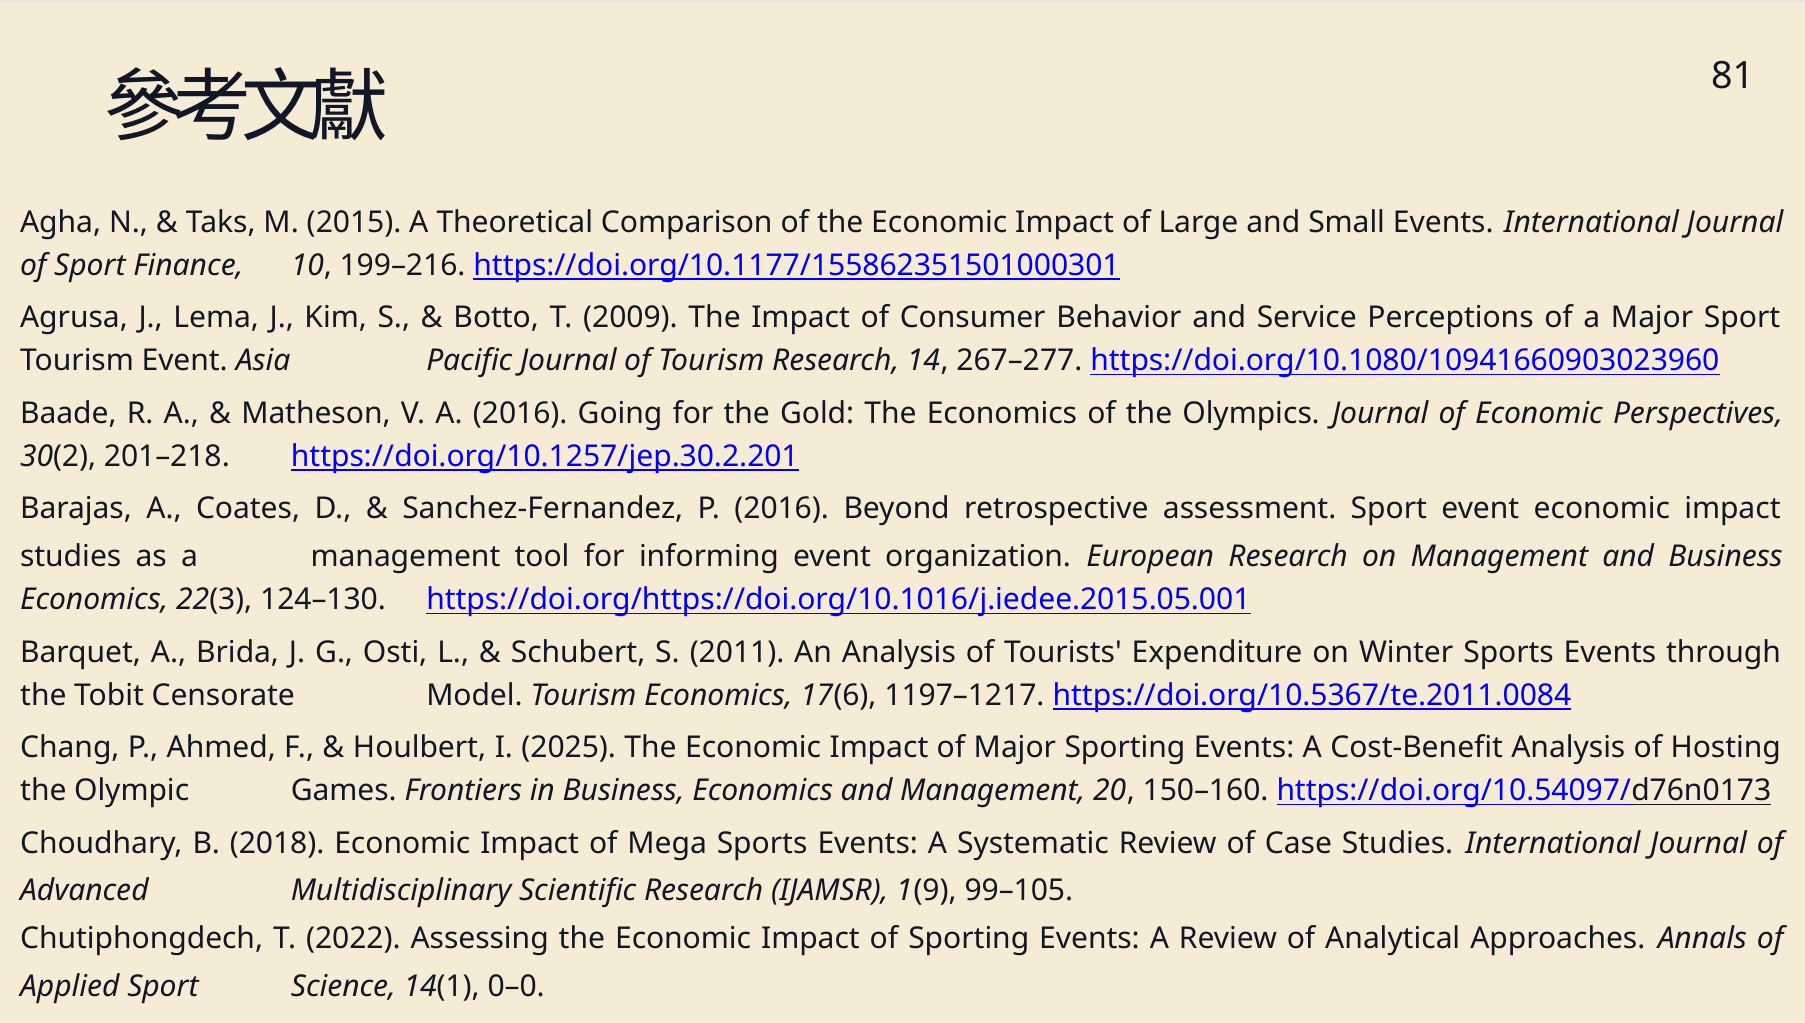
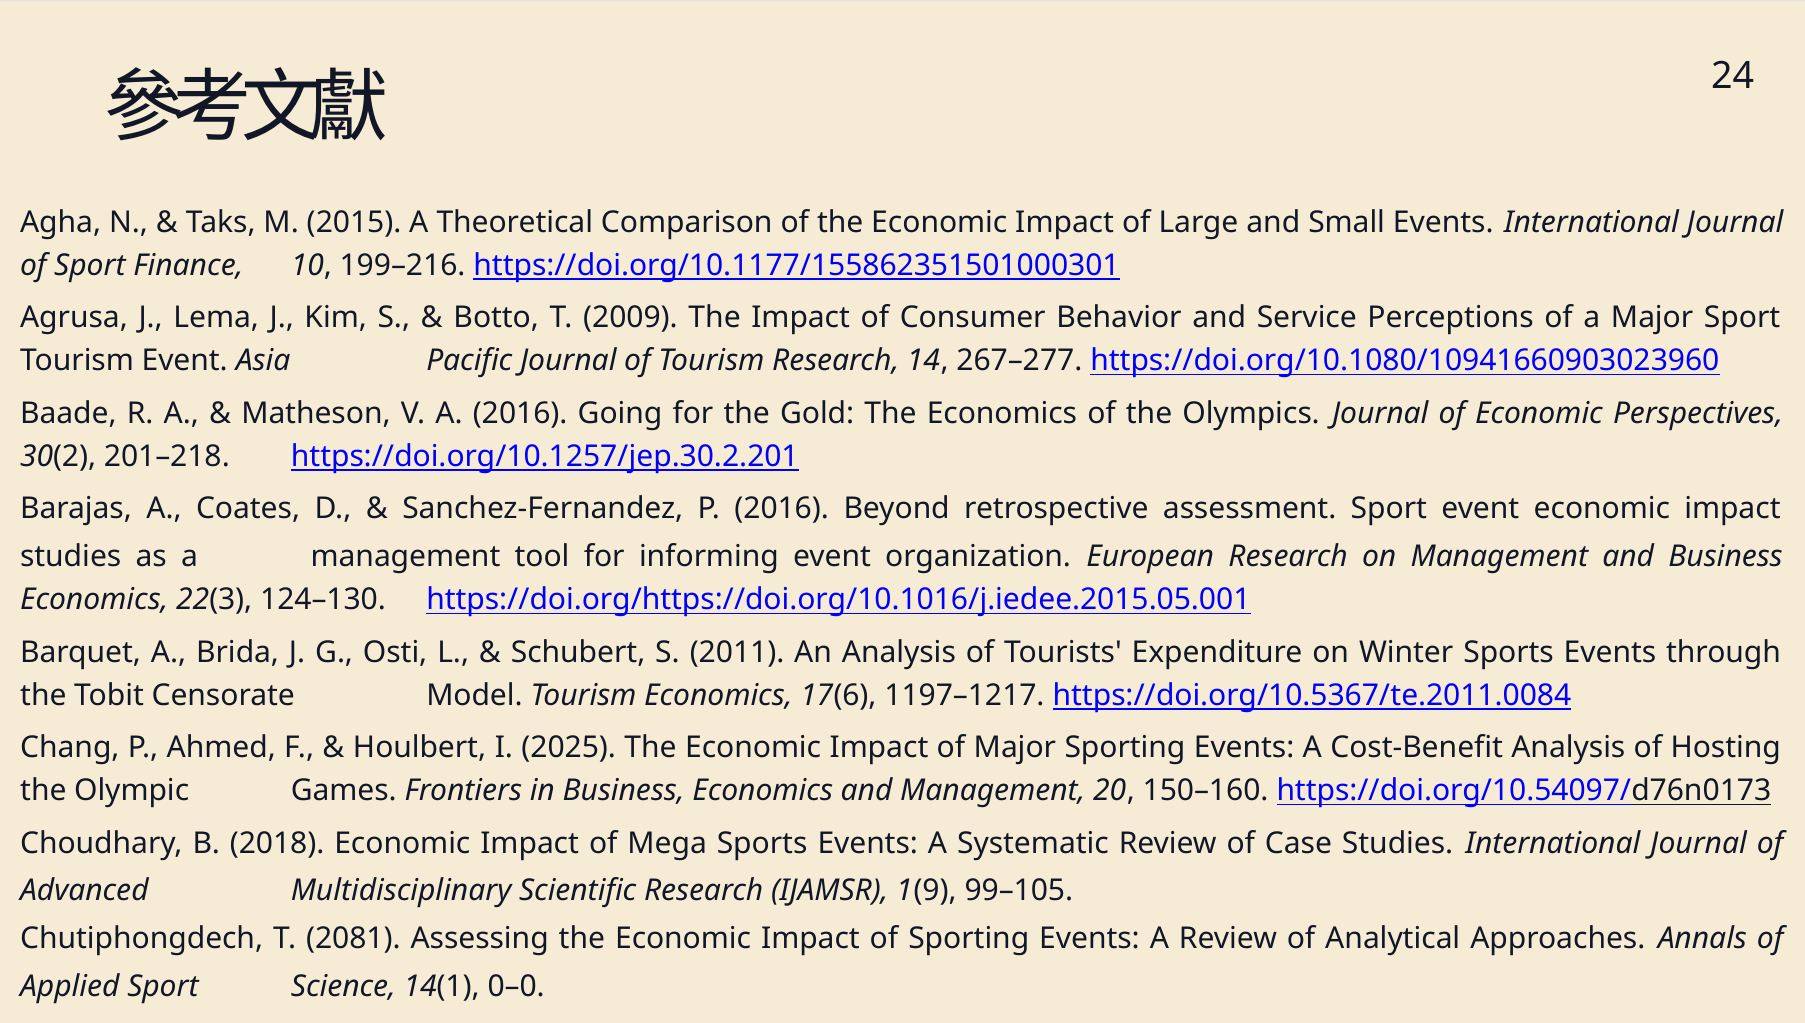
81: 81 -> 24 (1733, 76)
2022: 2022 -> 2081 (353, 939)
